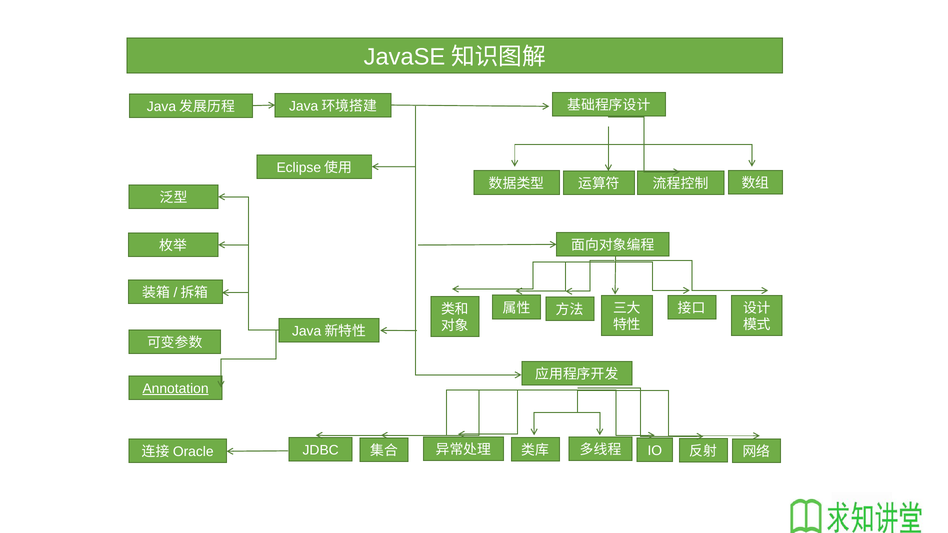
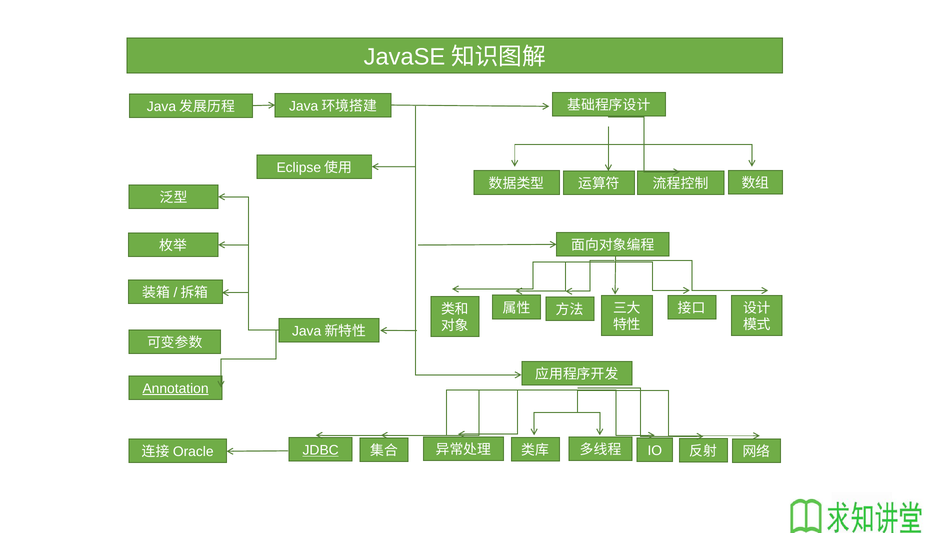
JDBC underline: none -> present (321, 451)
